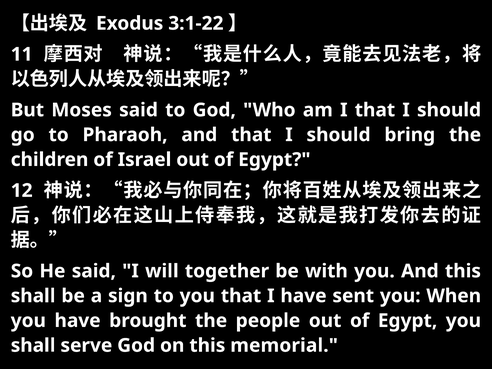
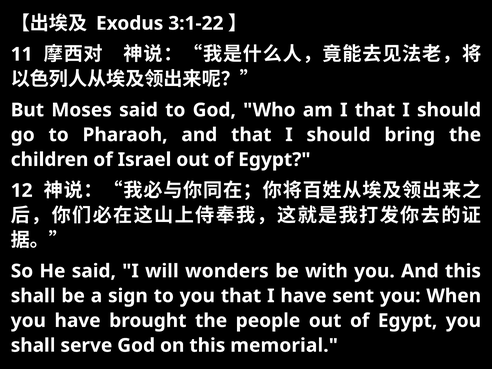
together: together -> wonders (227, 271)
